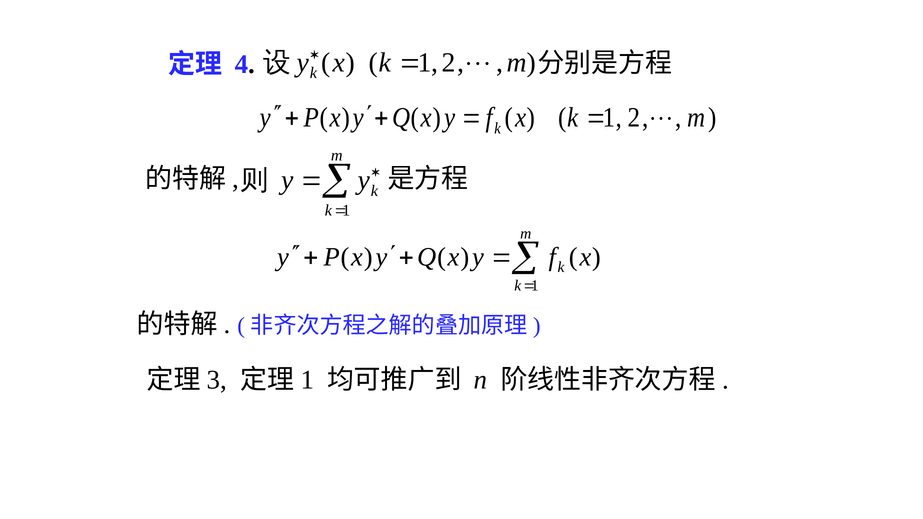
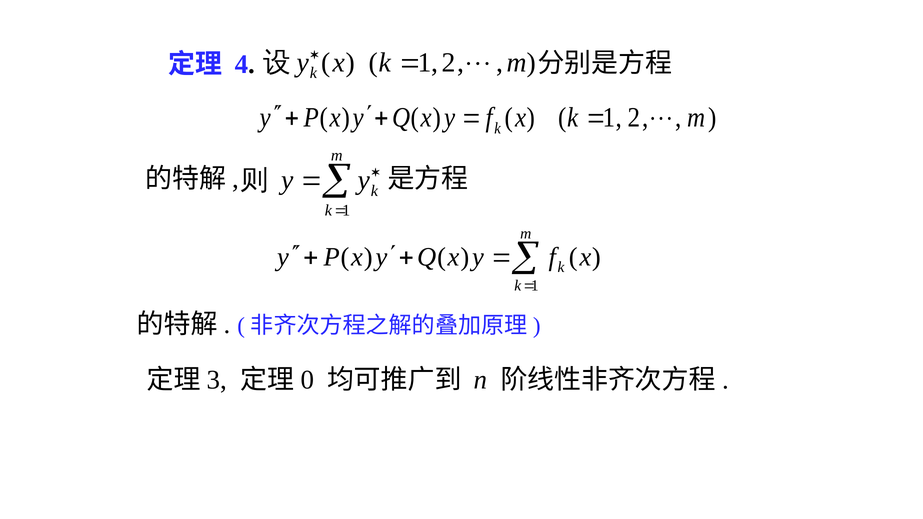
1: 1 -> 0 (307, 380)
